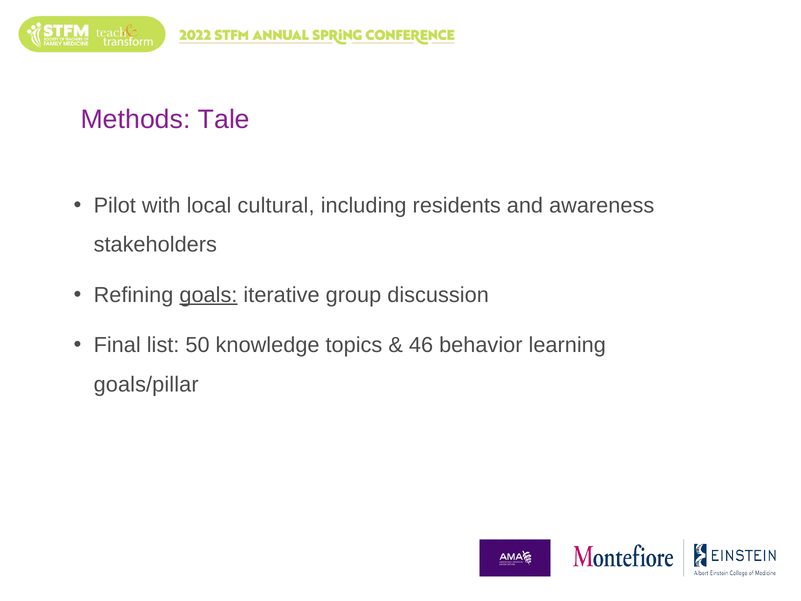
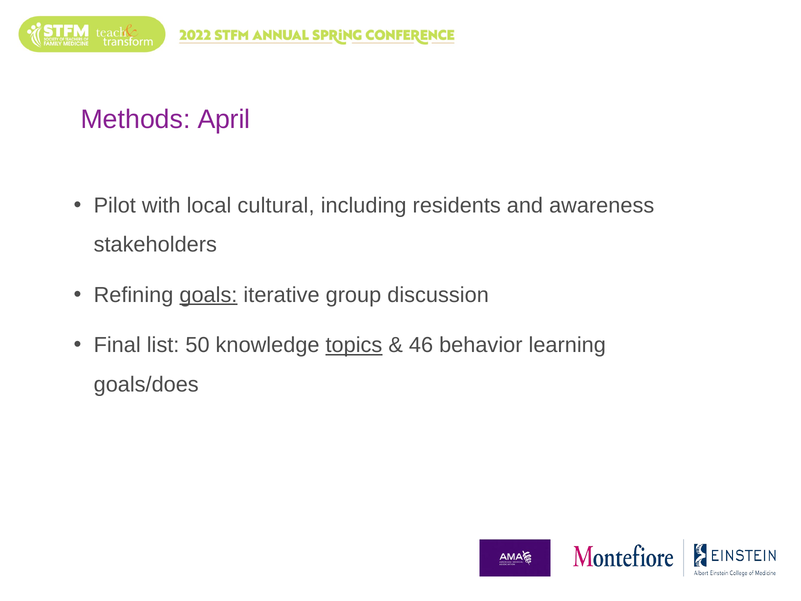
Tale: Tale -> April (224, 119)
topics underline: none -> present (354, 345)
goals/pillar: goals/pillar -> goals/does (146, 384)
